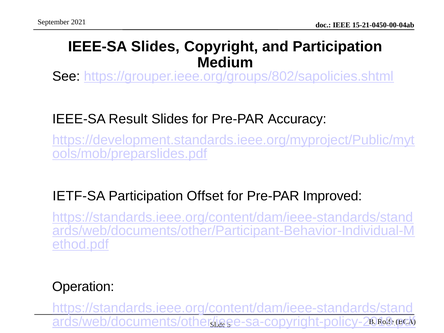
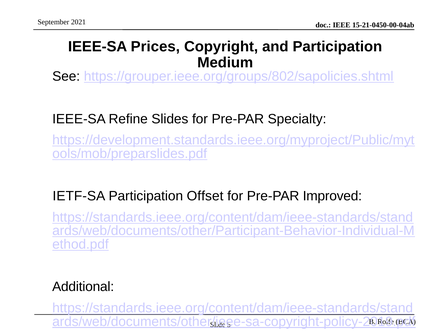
IEEE-SA Slides: Slides -> Prices (155, 47)
Result: Result -> Refine (128, 119)
Accuracy: Accuracy -> Specialty (297, 119)
Operation: Operation -> Additional (83, 287)
